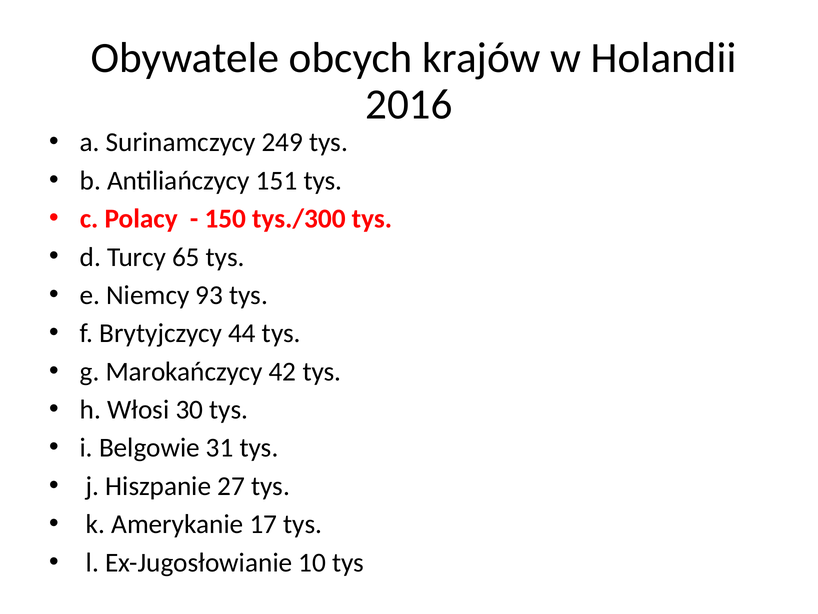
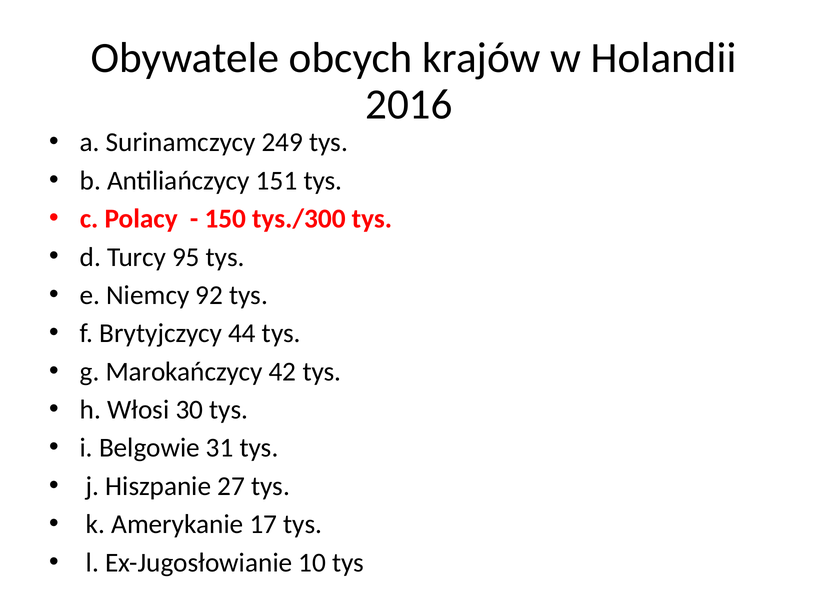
65: 65 -> 95 (186, 257)
93: 93 -> 92 (209, 295)
